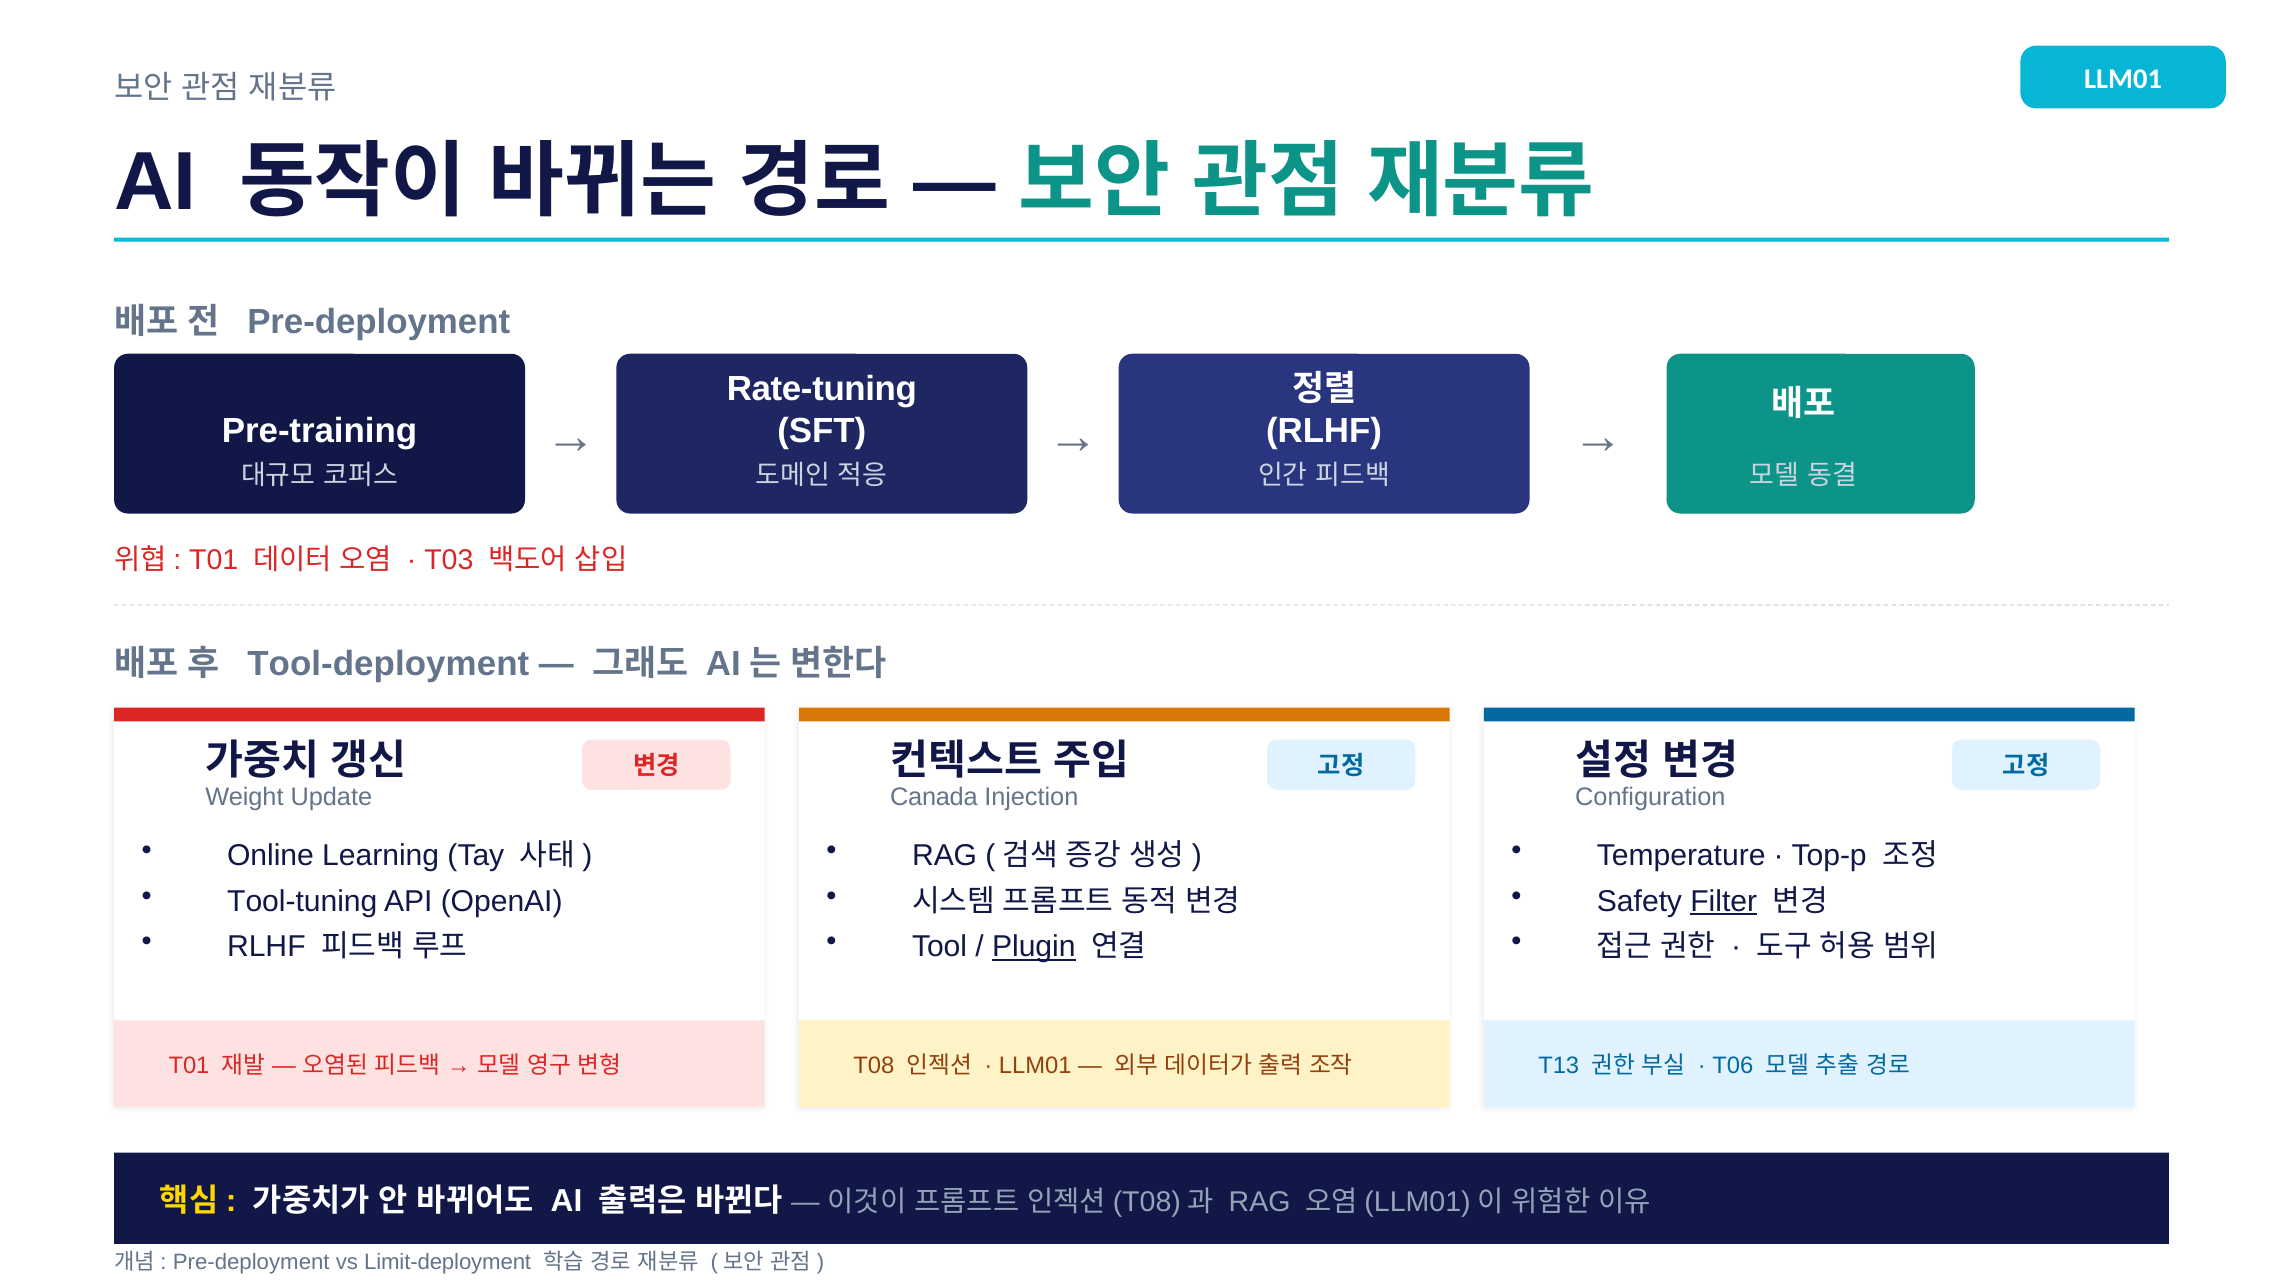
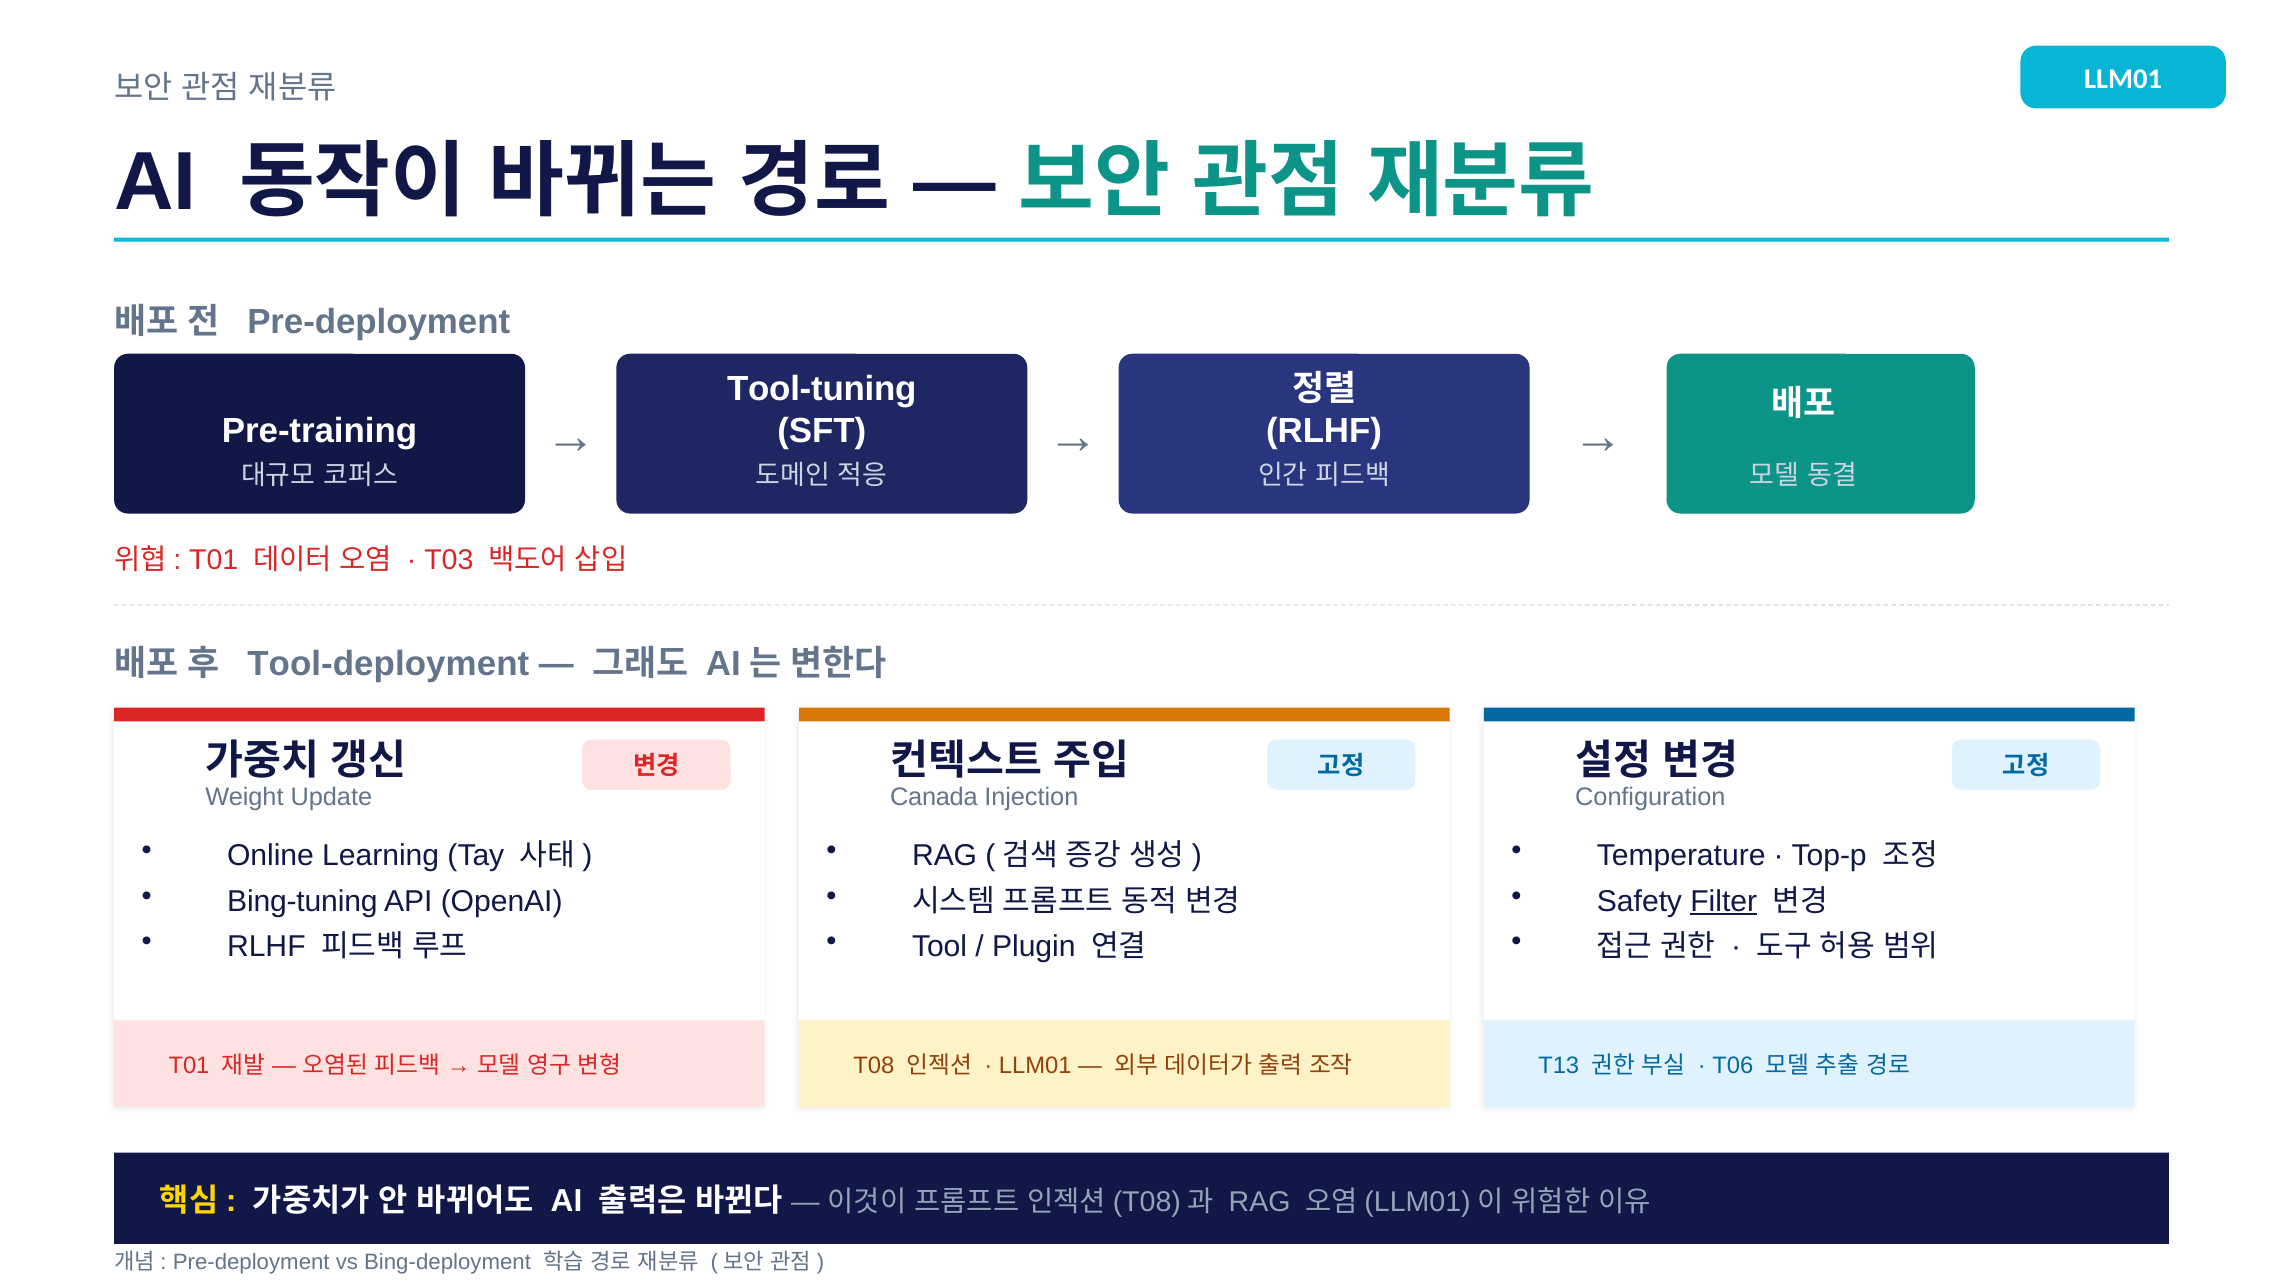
Rate-tuning: Rate-tuning -> Tool-tuning (822, 389)
Tool-tuning: Tool-tuning -> Bing-tuning (302, 901)
Plugin underline: present -> none (1034, 947)
Limit-deployment: Limit-deployment -> Bing-deployment (448, 1263)
